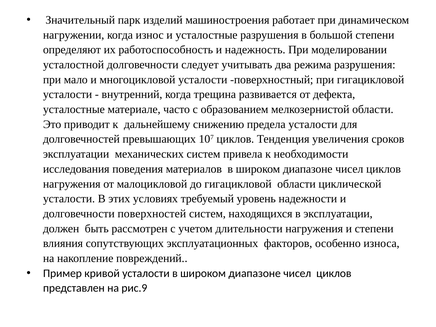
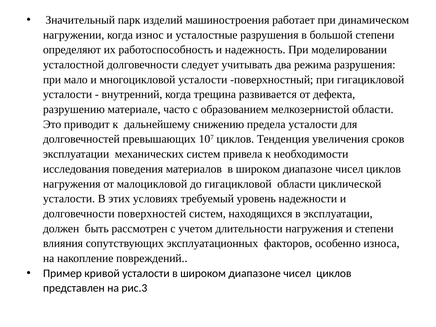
усталостные: усталостные -> разрушению (74, 109)
рис.9: рис.9 -> рис.3 (134, 288)
